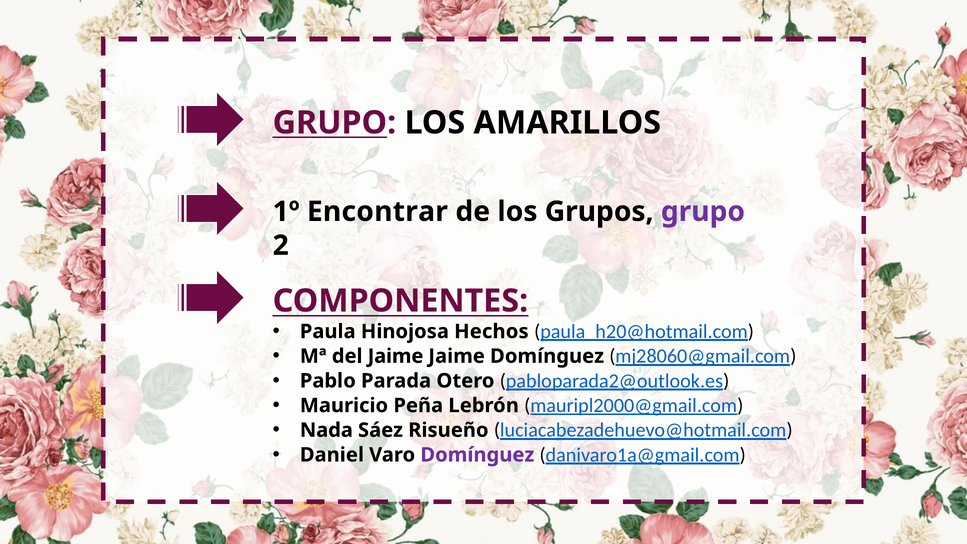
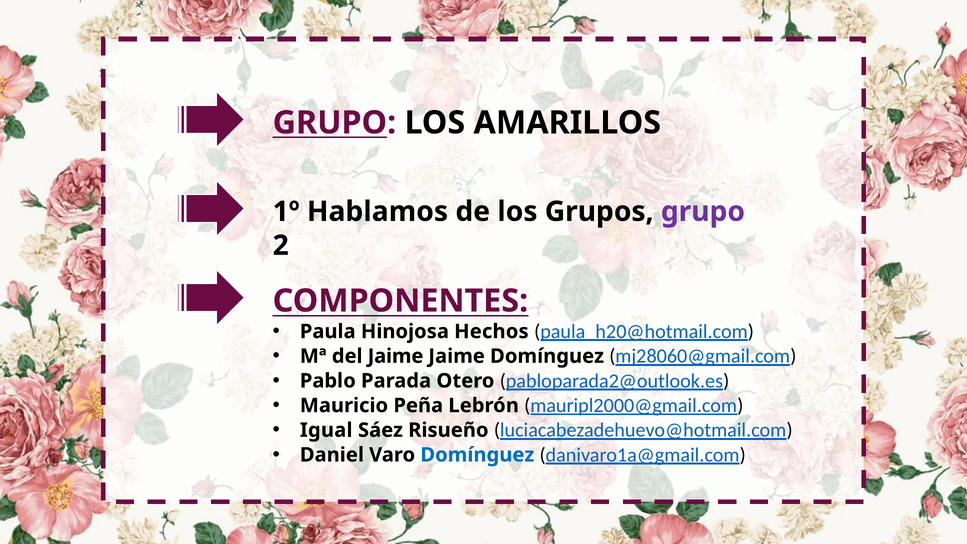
Encontrar: Encontrar -> Hablamos (377, 212)
Nada: Nada -> Igual (326, 430)
Domínguez colour: purple -> blue (477, 455)
